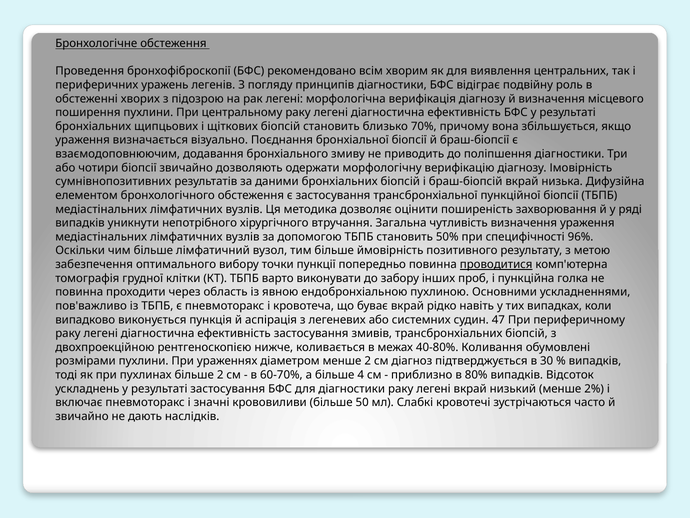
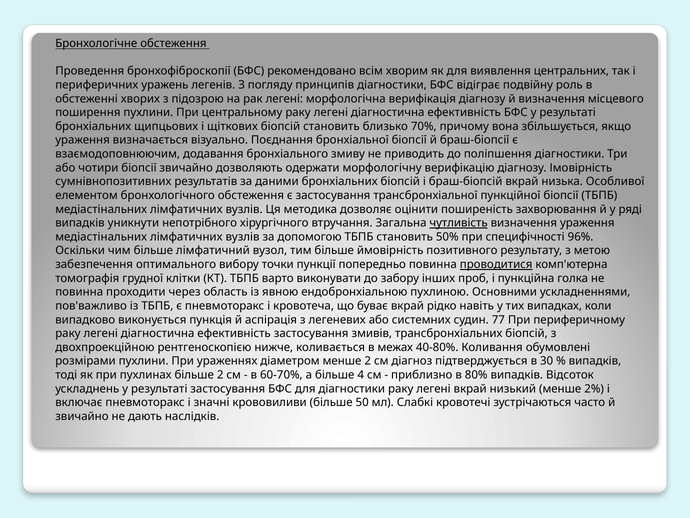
Дифузійна: Дифузійна -> Особливої (615, 181)
чутливість underline: none -> present (459, 223)
47: 47 -> 77 (498, 319)
